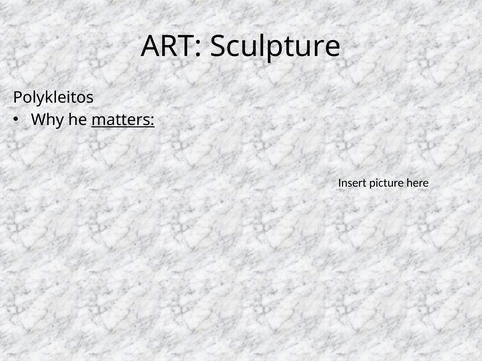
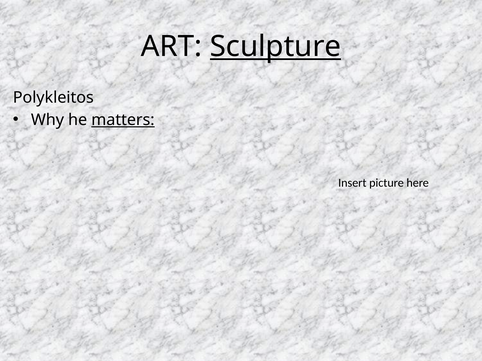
Sculpture underline: none -> present (275, 47)
